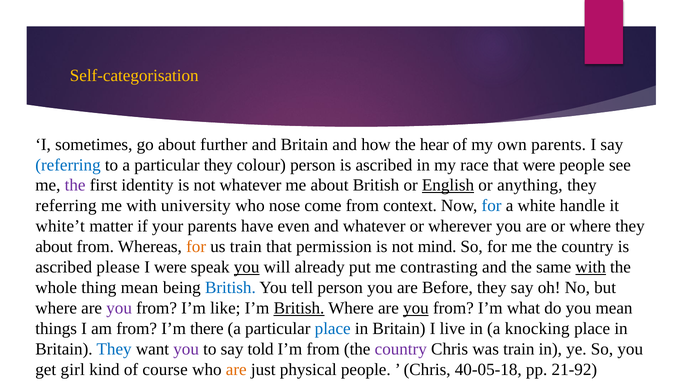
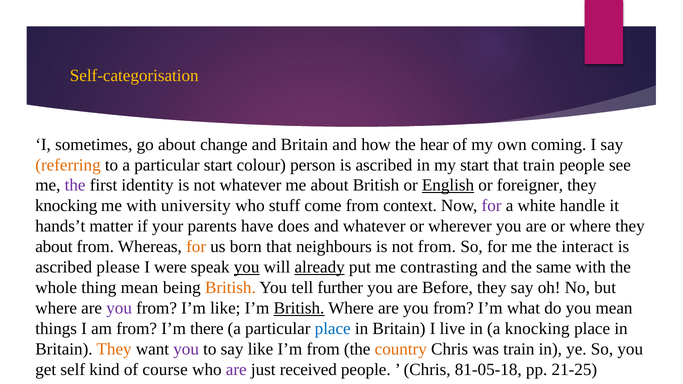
further: further -> change (224, 144)
own parents: parents -> coming (559, 144)
referring colour: blue -> orange (68, 165)
particular they: they -> start (218, 165)
my race: race -> start (475, 165)
that were: were -> train (539, 165)
anything: anything -> foreigner (530, 185)
referring: referring -> knocking (66, 206)
nose: nose -> stuff (285, 206)
for colour: blue -> purple (492, 206)
white’t: white’t -> hands’t (60, 226)
even: even -> does (294, 226)
us train: train -> born (246, 247)
permission: permission -> neighbours (334, 247)
not mind: mind -> from (437, 247)
me the country: country -> interact (587, 247)
already underline: none -> present (320, 267)
with underline: present -> none (591, 267)
British colour: blue -> orange (230, 288)
tell person: person -> further (340, 288)
you underline: present -> none (416, 308)
They colour: blue -> orange (114, 349)
say told: told -> like (261, 349)
country colour: purple -> orange (401, 349)
girl: girl -> self (73, 370)
are colour: orange -> purple (236, 370)
physical: physical -> received (308, 370)
40-05-18: 40-05-18 -> 81-05-18 (488, 370)
21-92: 21-92 -> 21-25 (574, 370)
